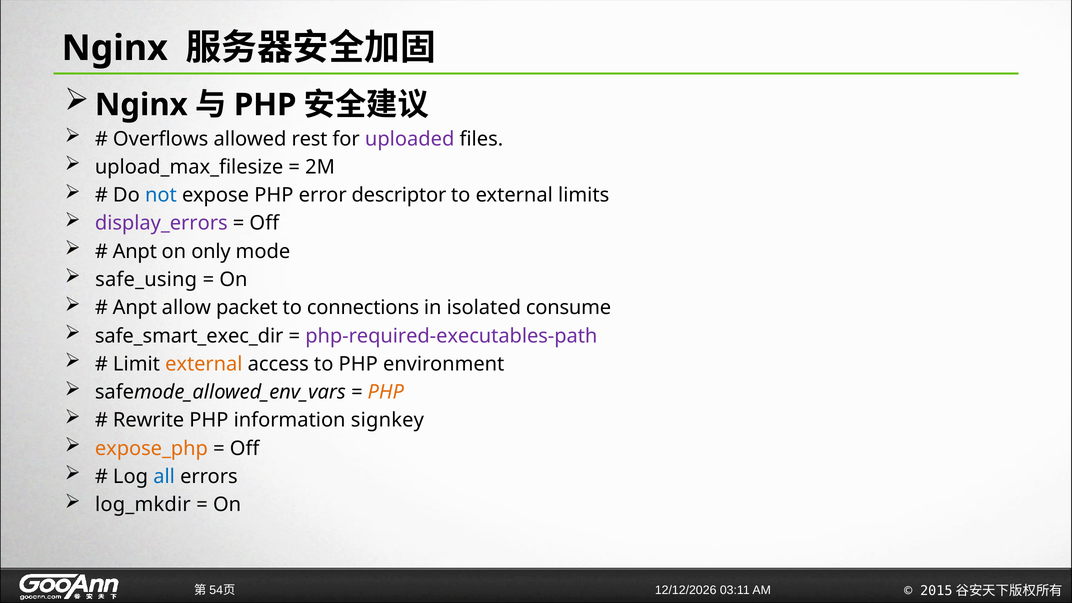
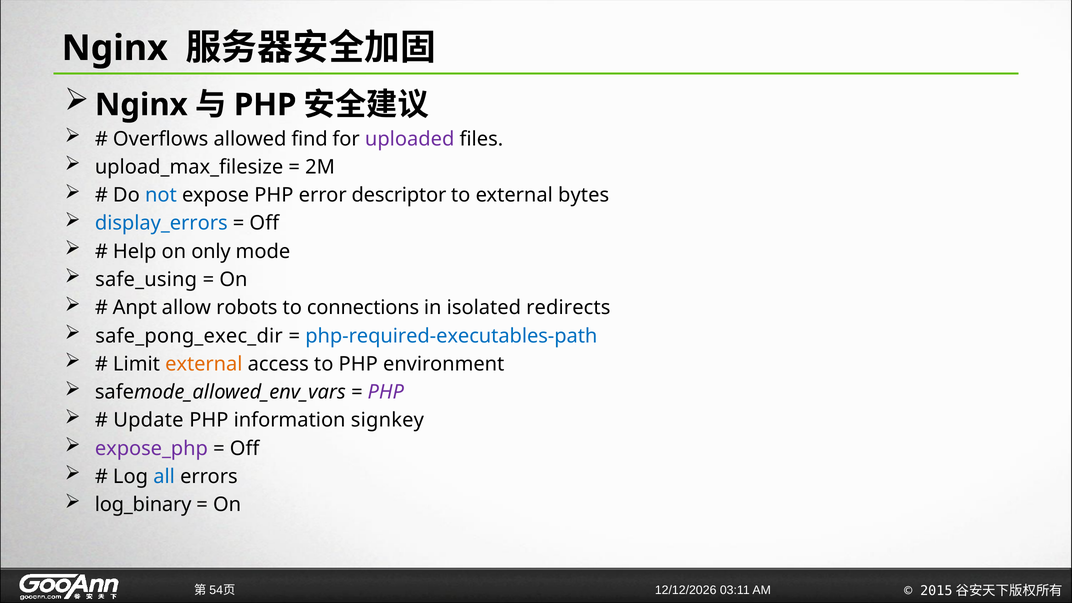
rest: rest -> find (310, 139)
limits: limits -> bytes (584, 195)
display_errors colour: purple -> blue (161, 223)
Anpt: Anpt -> Help (135, 251)
packet: packet -> robots (247, 308)
consume: consume -> redirects (568, 308)
safe_smart_exec_dir: safe_smart_exec_dir -> safe_pong_exec_dir (189, 336)
php-required-executables-path colour: purple -> blue (451, 336)
PHP colour: orange -> purple (386, 392)
Rewrite: Rewrite -> Update (148, 420)
expose_php colour: orange -> purple (151, 448)
log_mkdir: log_mkdir -> log_binary (143, 505)
